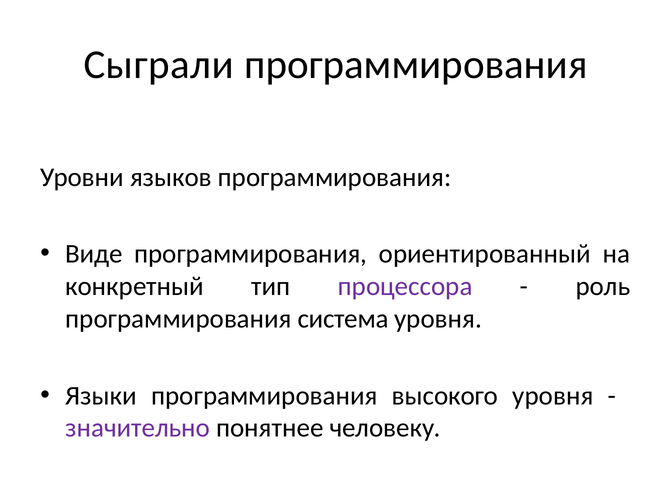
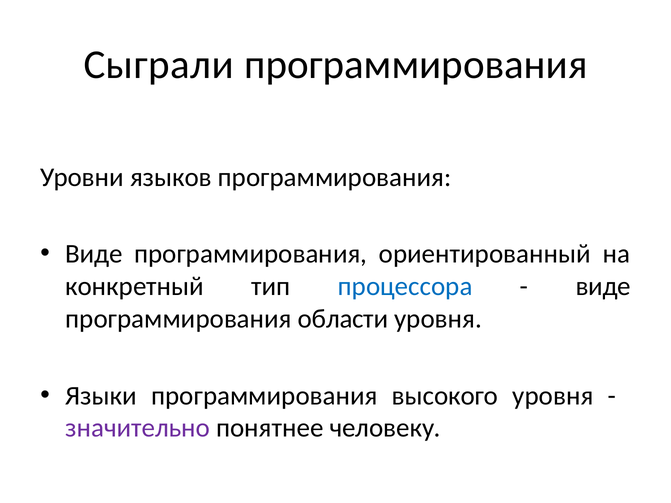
процессора colour: purple -> blue (405, 287)
роль: роль -> виде (603, 287)
система: система -> области (343, 319)
